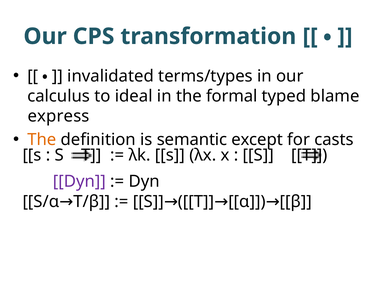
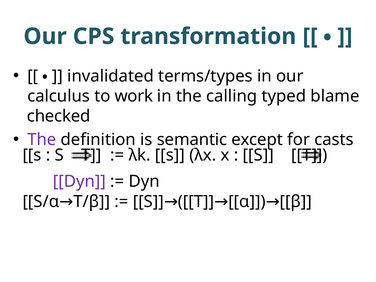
ideal: ideal -> work (134, 96)
formal: formal -> calling (232, 96)
express: express -> checked (59, 116)
The colour: orange -> purple (42, 140)
